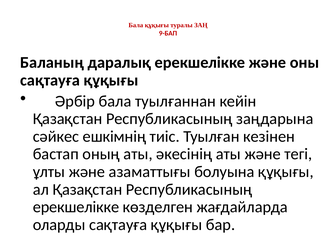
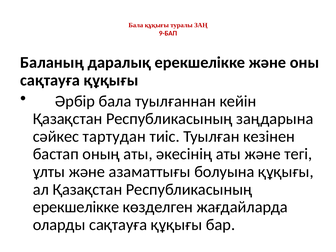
ешкiмнiң: ешкiмнiң -> тартудан (114, 136)
